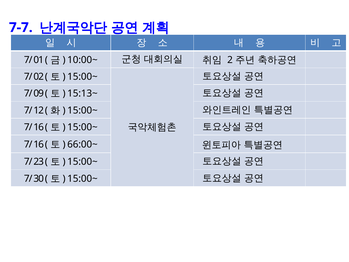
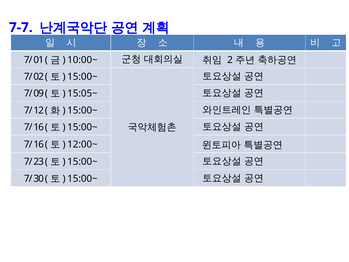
15:13~: 15:13~ -> 15:05~ (82, 93)
66:00~: 66:00~ -> 12:00~ (82, 144)
